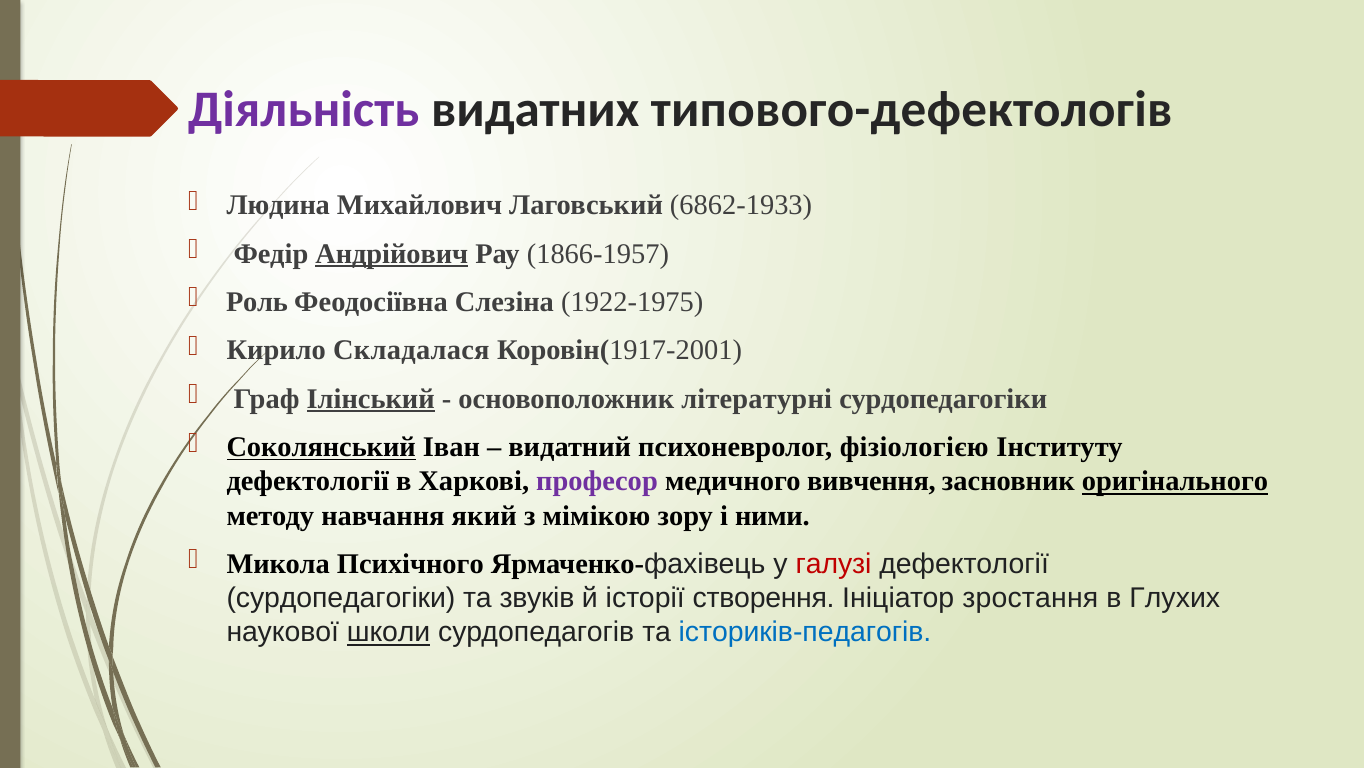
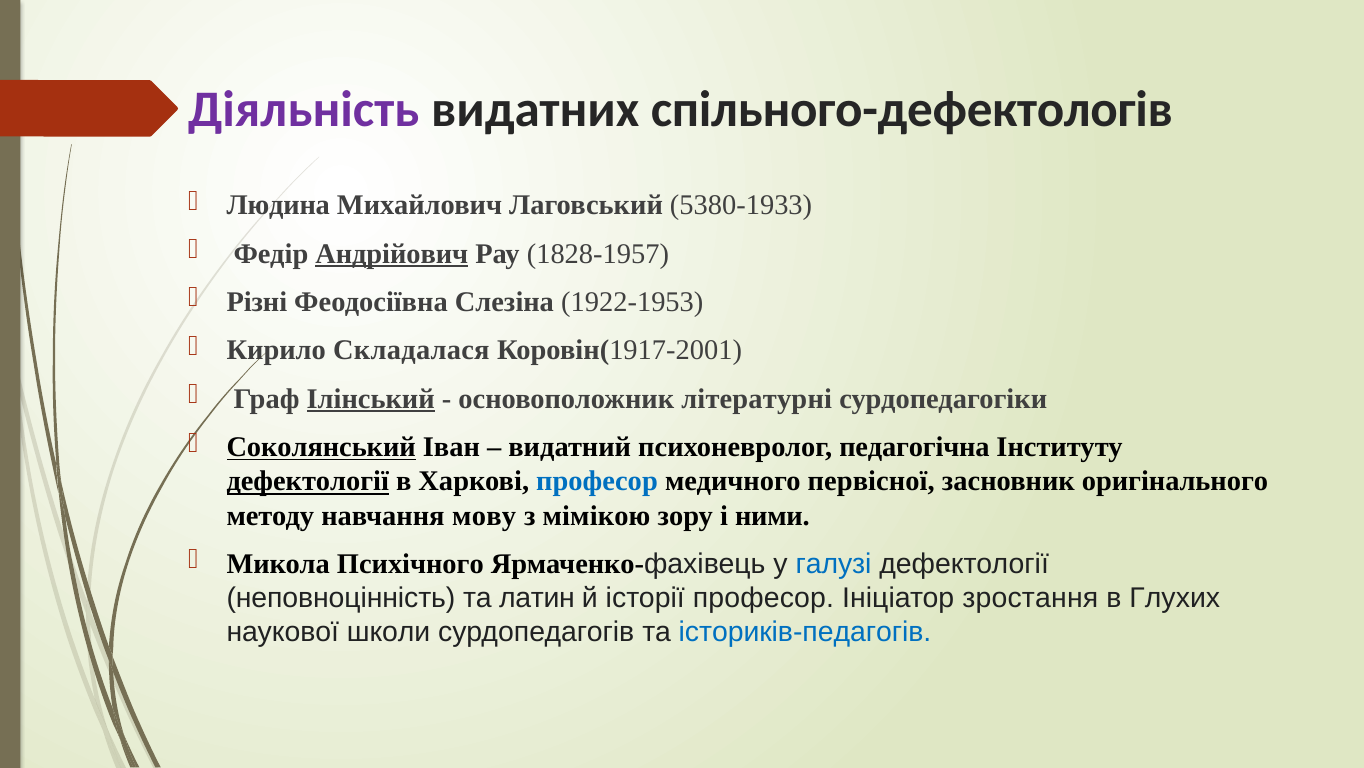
типового-дефектологів: типового-дефектологів -> спільного-дефектологів (912, 109)
6862-1933: 6862-1933 -> 5380-1933 (741, 205)
1866-1957: 1866-1957 -> 1828-1957 (598, 253)
Роль: Роль -> Різні (257, 302)
1922-1975: 1922-1975 -> 1922-1953 (632, 302)
фізіологією: фізіологією -> педагогічна (914, 447)
дефектології underline: none -> present (308, 481)
професор colour: purple -> blue (597, 481)
вивчення: вивчення -> первісної (871, 481)
оригінального underline: present -> none (1175, 481)
який: який -> мову (484, 515)
галузі colour: red -> blue (834, 564)
сурдопедагогіки: сурдопедагогіки -> неповноцінність (341, 598)
звуків: звуків -> латин (537, 598)
історії створення: створення -> професор (763, 598)
школи underline: present -> none (389, 632)
